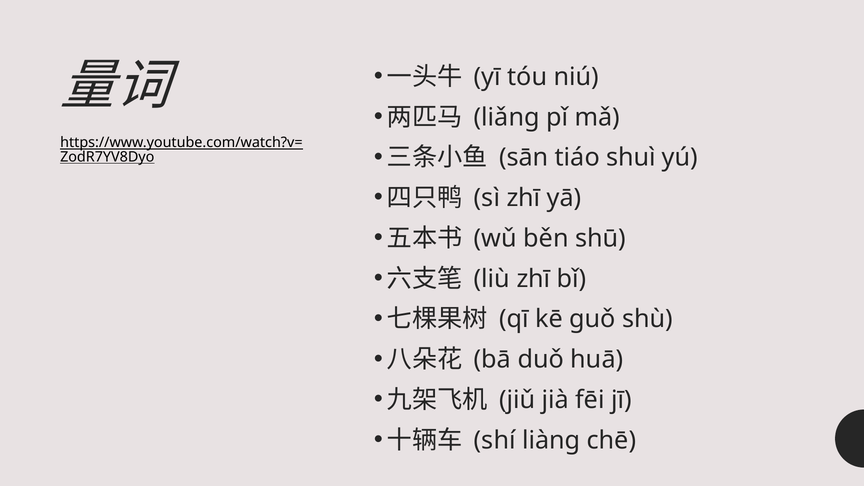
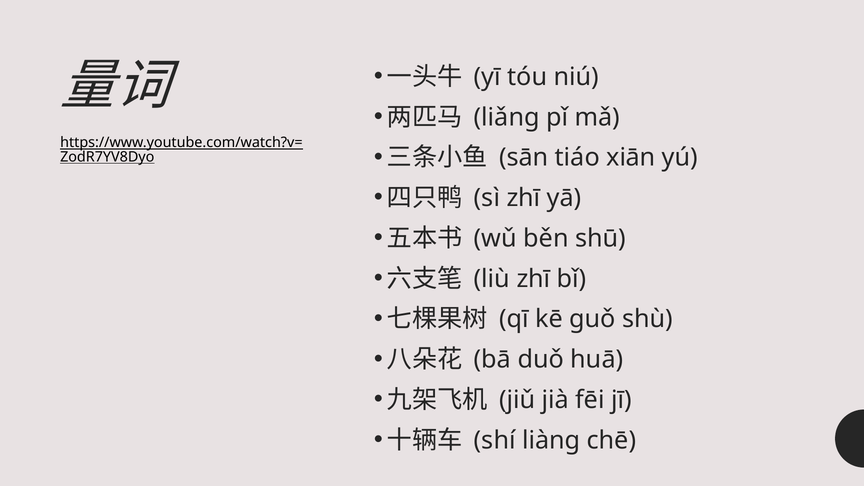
shuì: shuì -> xiān (631, 158)
